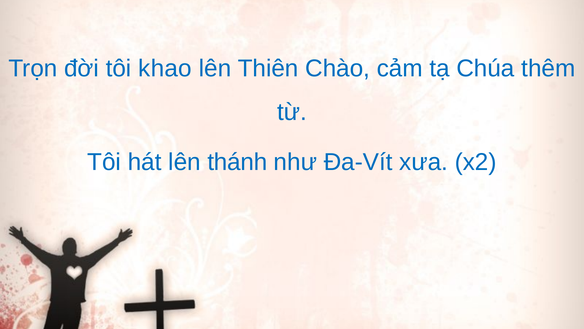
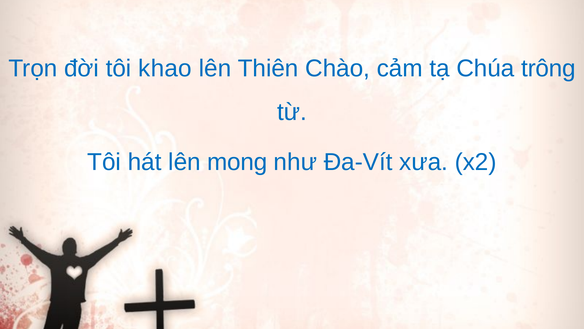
thêm: thêm -> trông (548, 68)
thánh: thánh -> mong (237, 162)
